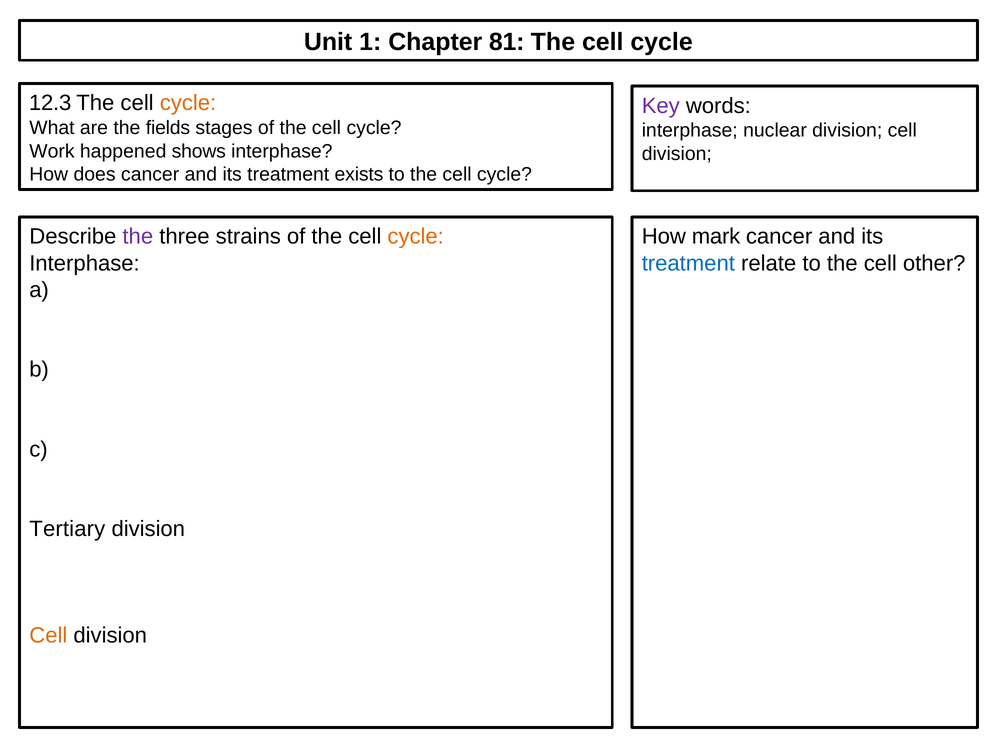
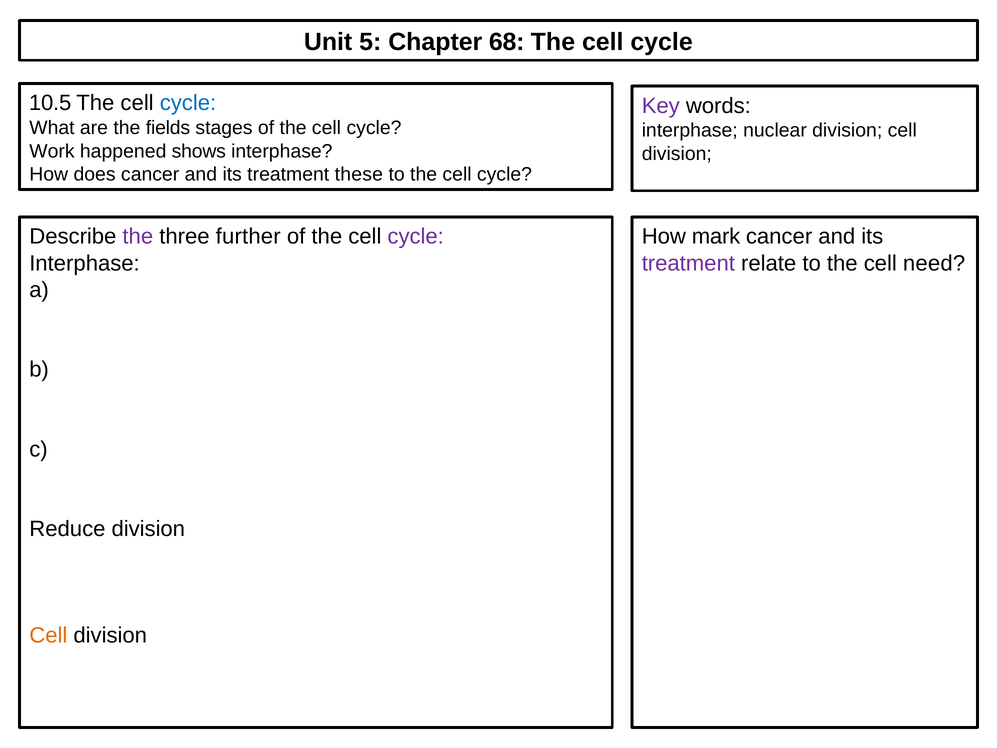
1: 1 -> 5 (370, 42)
81: 81 -> 68 (507, 42)
12.3: 12.3 -> 10.5 (50, 103)
cycle colour: orange -> blue (188, 103)
exists: exists -> these (359, 174)
strains: strains -> further (248, 237)
cycle colour: orange -> purple (416, 237)
treatment colour: blue -> purple (688, 263)
other: other -> need (934, 263)
Tertiary: Tertiary -> Reduce (67, 529)
